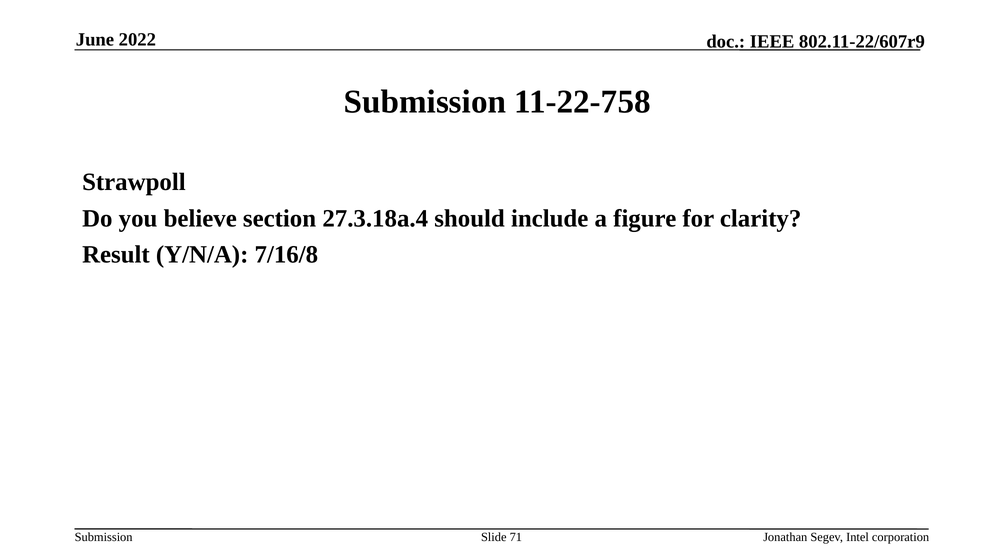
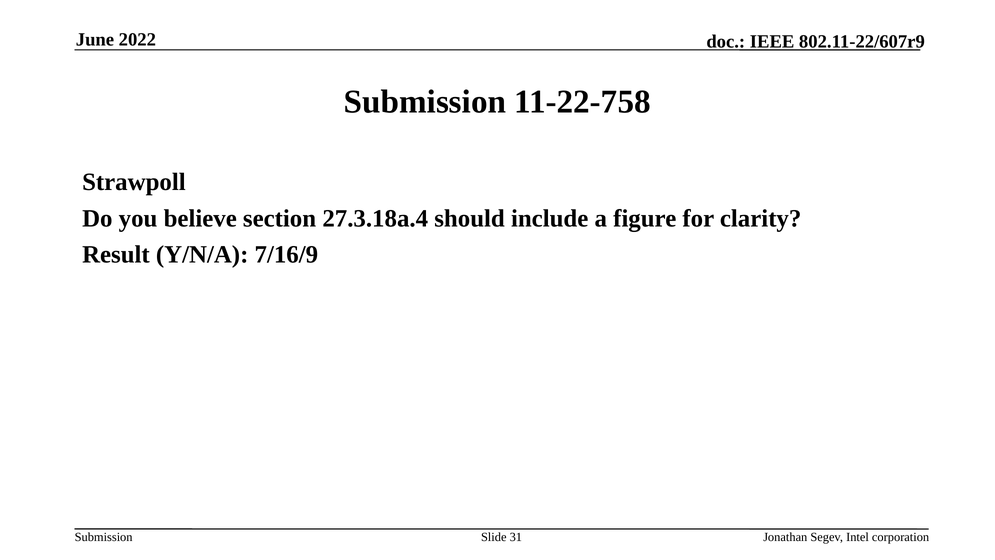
7/16/8: 7/16/8 -> 7/16/9 (286, 254)
71: 71 -> 31 (516, 537)
